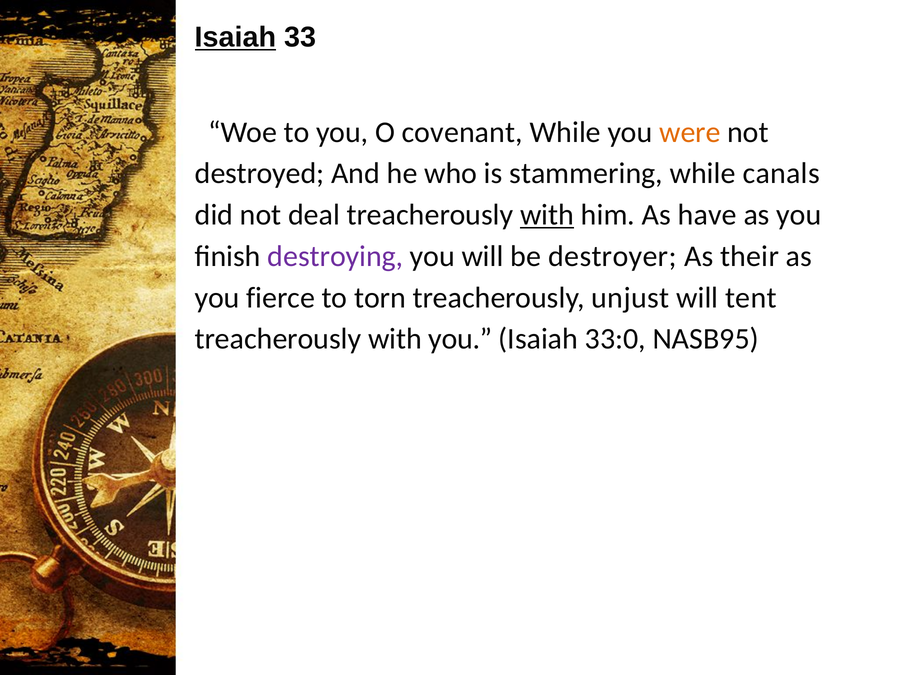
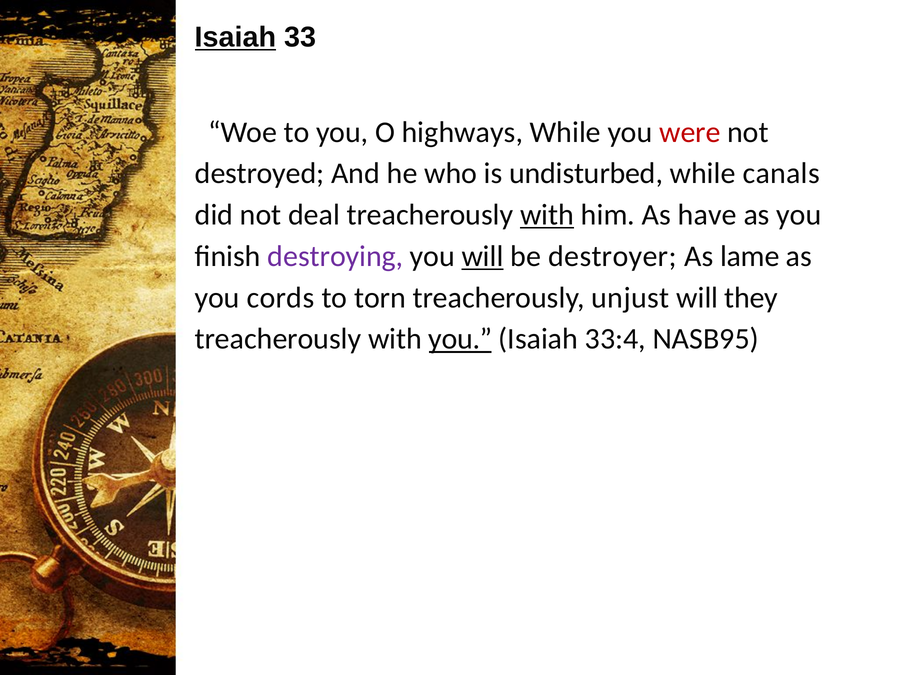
covenant: covenant -> highways (462, 132)
were colour: orange -> red (690, 132)
stammering: stammering -> undisturbed (586, 173)
will underline: none -> present (483, 256)
their: their -> lame (750, 256)
fierce: fierce -> cords (280, 298)
tent: tent -> they (751, 298)
you underline: none -> present (460, 339)
33:0: 33:0 -> 33:4 (615, 339)
